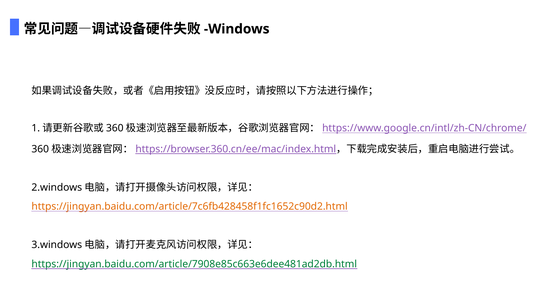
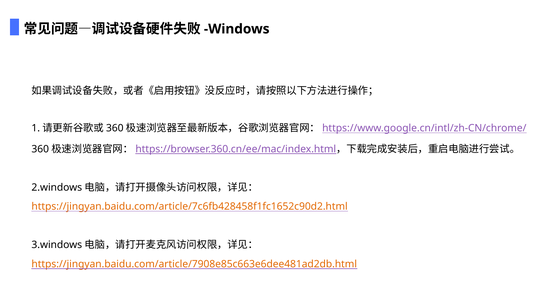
https://jingyan.baidu.com/article/7908e85c663e6dee481ad2db.html colour: green -> orange (194, 264)
